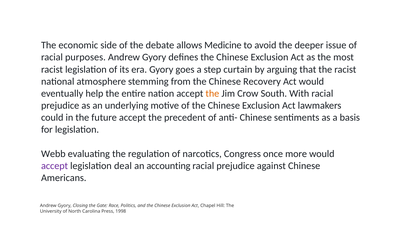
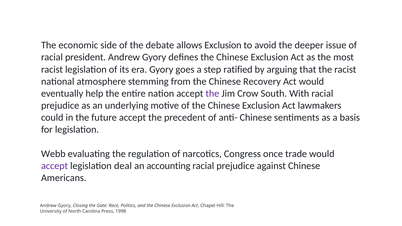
allows Medicine: Medicine -> Exclusion (223, 45)
purposes: purposes -> president (85, 57)
curtain: curtain -> ratified (238, 69)
the colour: orange -> purple (212, 94)
more: more -> trade (296, 154)
